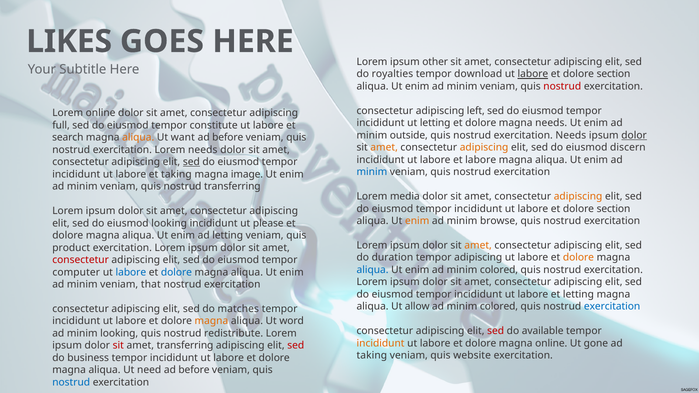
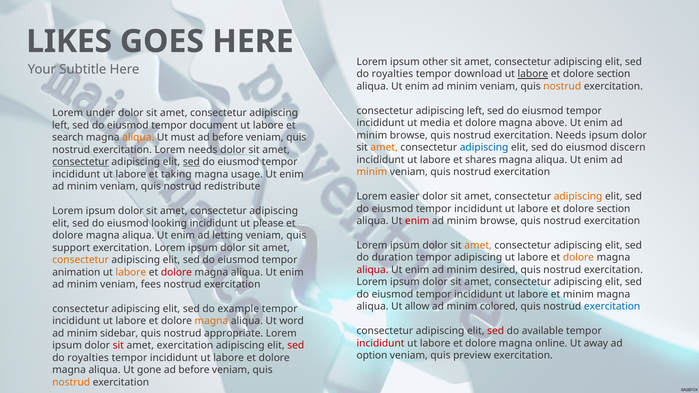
nostrud colour: red -> orange (562, 86)
Lorem online: online -> under (101, 113)
ut letting: letting -> media (435, 123)
magna needs: needs -> above (551, 123)
full: full -> left (61, 125)
constitute: constitute -> document (214, 125)
outside: outside -> browse (409, 135)
dolor underline: present -> none (634, 135)
want: want -> must (183, 138)
adipiscing colour: orange -> blue (484, 148)
et labore: labore -> shares (481, 160)
consectetur underline: none -> present (81, 162)
minim colour: blue -> orange (372, 172)
image: image -> usage (247, 174)
nostrud transferring: transferring -> redistribute (232, 187)
media: media -> easier (405, 197)
enim colour: orange -> red (417, 221)
product: product -> support (71, 248)
consectetur colour: red -> orange (81, 260)
aliqua colour: blue -> red (373, 270)
enim ad minim colored: colored -> desired (499, 270)
computer: computer -> animation (76, 272)
labore colour: blue -> orange (131, 272)
dolore colour: blue -> red (176, 272)
that: that -> fees (151, 285)
et letting: letting -> minim (578, 294)
matches: matches -> example (238, 309)
minim looking: looking -> sidebar (119, 333)
redistribute: redistribute -> appropriate (234, 333)
incididunt colour: orange -> red (381, 343)
gone: gone -> away (596, 343)
amet transferring: transferring -> exercitation (185, 346)
taking: taking -> option (372, 356)
website: website -> preview (472, 356)
business: business -> royalties (88, 358)
need: need -> gone (149, 370)
nostrud colour: blue -> orange (71, 382)
